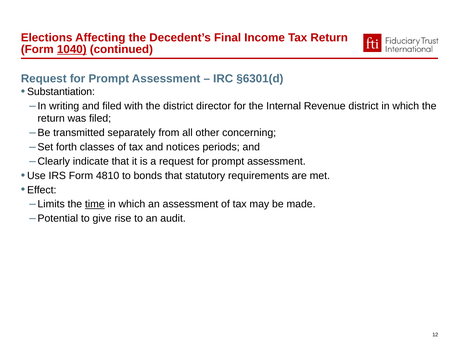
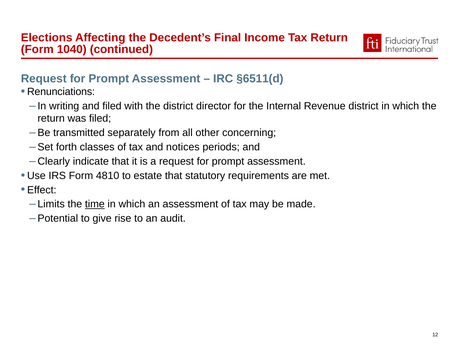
1040 underline: present -> none (72, 49)
§6301(d: §6301(d -> §6511(d (260, 79)
Substantiation: Substantiation -> Renunciations (61, 92)
bonds: bonds -> estate (148, 175)
